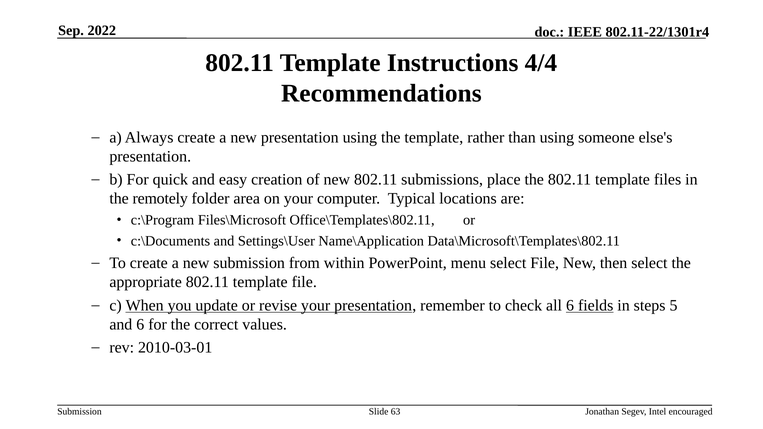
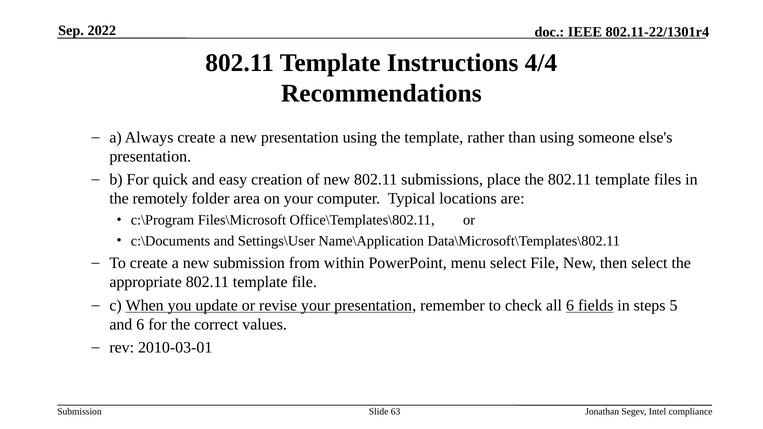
encouraged: encouraged -> compliance (691, 412)
